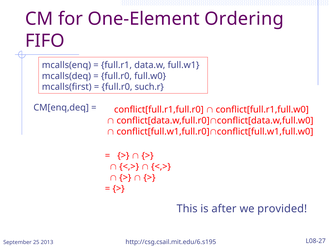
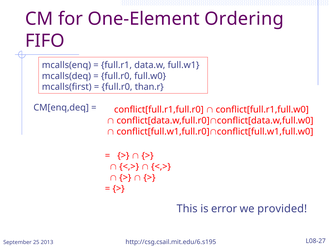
such.r: such.r -> than.r (149, 87)
after: after -> error (224, 208)
